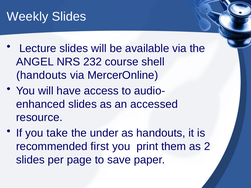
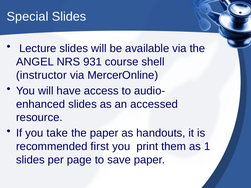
Weekly: Weekly -> Special (28, 17)
232: 232 -> 931 (93, 62)
handouts: handouts -> instructor (41, 75)
the under: under -> paper (104, 133)
2: 2 -> 1 (207, 147)
